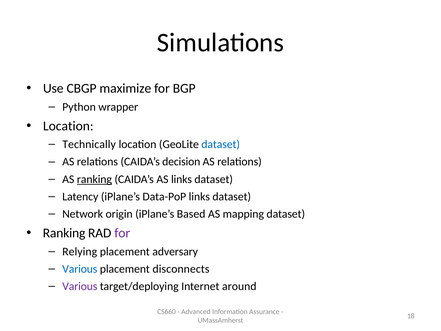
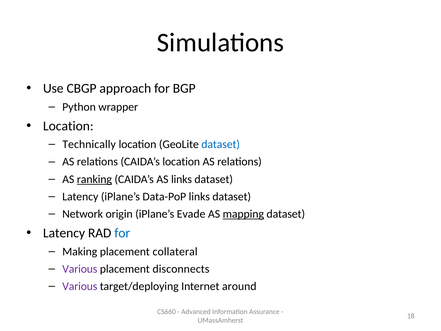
maximize: maximize -> approach (125, 88)
CAIDA’s decision: decision -> location (181, 162)
Based: Based -> Evade (191, 214)
mapping underline: none -> present (243, 214)
Ranking: Ranking -> Latency (64, 233)
for colour: purple -> blue (122, 233)
Relying: Relying -> Making (80, 251)
adversary: adversary -> collateral (175, 251)
Various colour: blue -> purple (80, 269)
